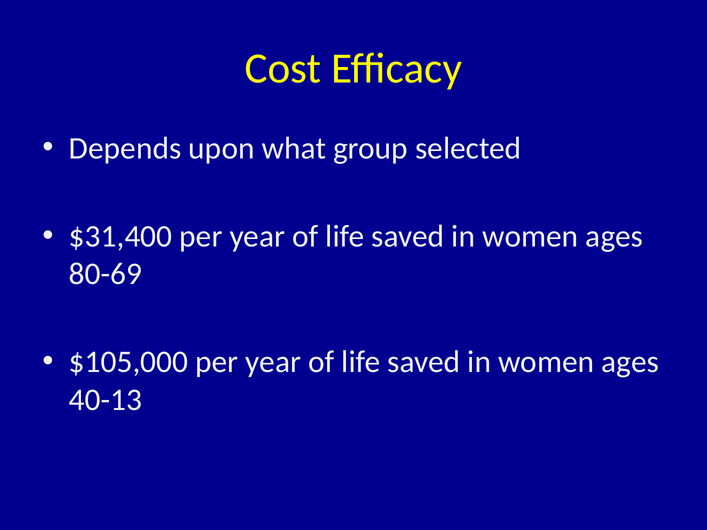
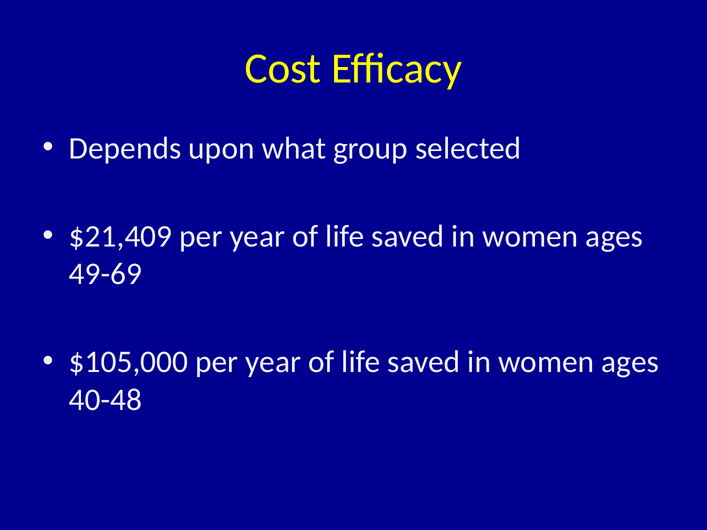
$31,400: $31,400 -> $21,409 (121, 236)
80-69: 80-69 -> 49-69 (106, 274)
40-13: 40-13 -> 40-48 (106, 400)
